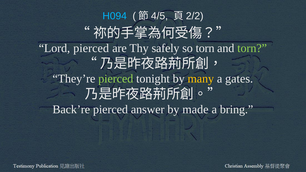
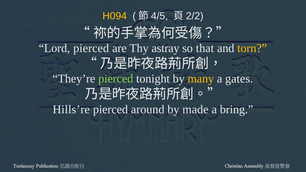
H094 colour: light blue -> yellow (115, 16)
safely: safely -> astray (166, 48)
so torn: torn -> that (205, 48)
torn colour: light green -> yellow (252, 48)
Back’re: Back’re -> Hills’re (71, 109)
answer: answer -> around (148, 109)
